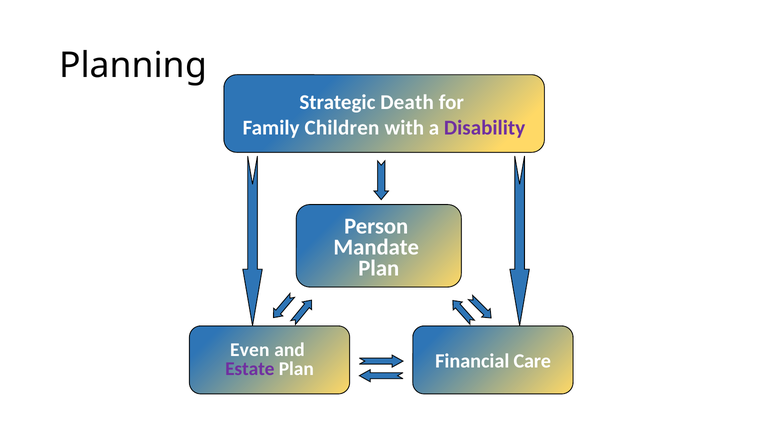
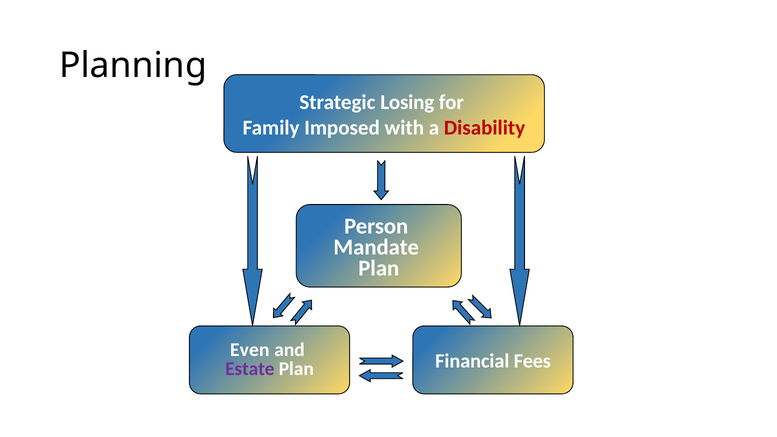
Death: Death -> Losing (407, 102)
Children: Children -> Imposed (342, 128)
Disability colour: purple -> red (485, 128)
Care: Care -> Fees (532, 361)
